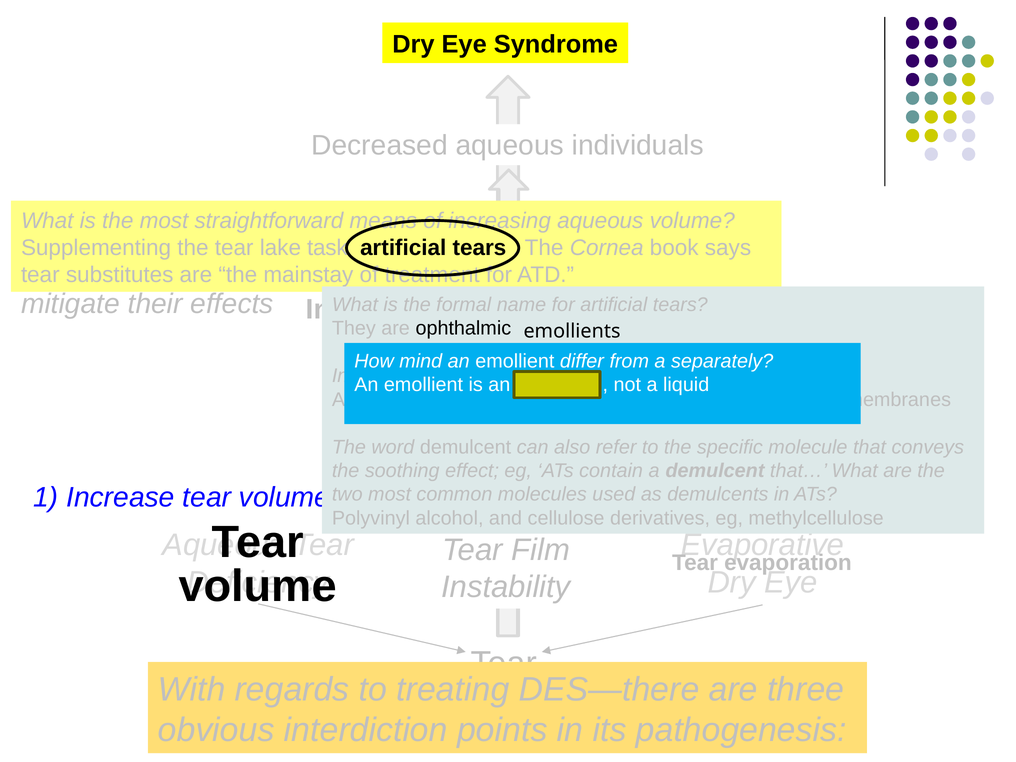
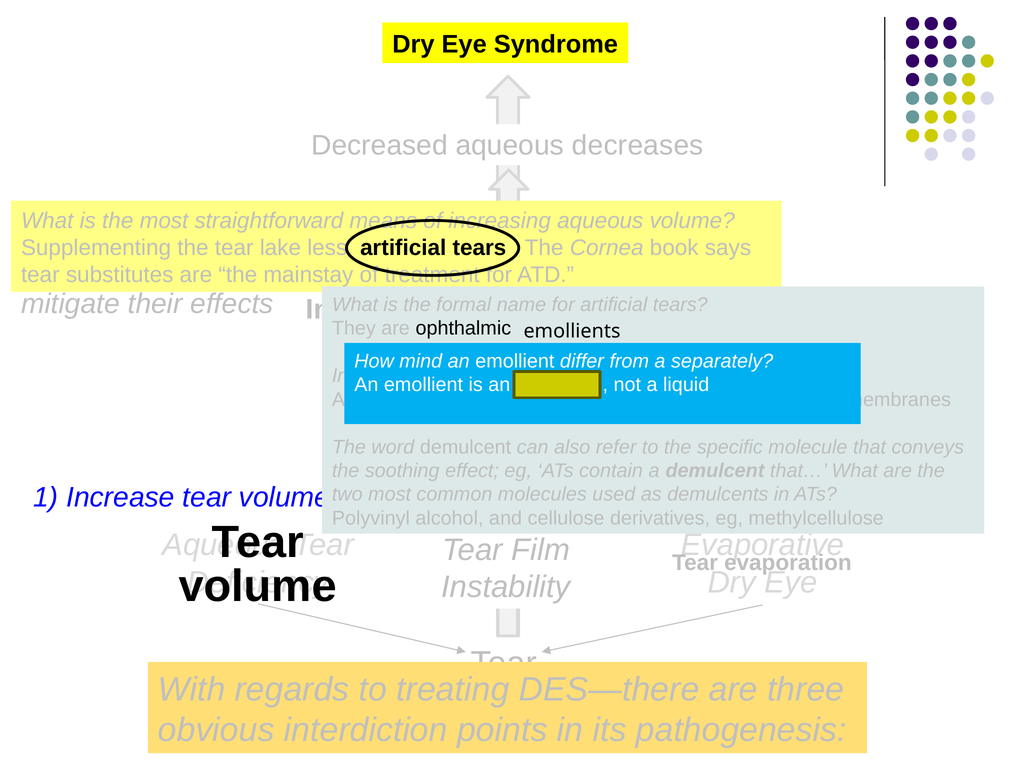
individuals: individuals -> decreases (638, 145)
task: task -> less (327, 248)
